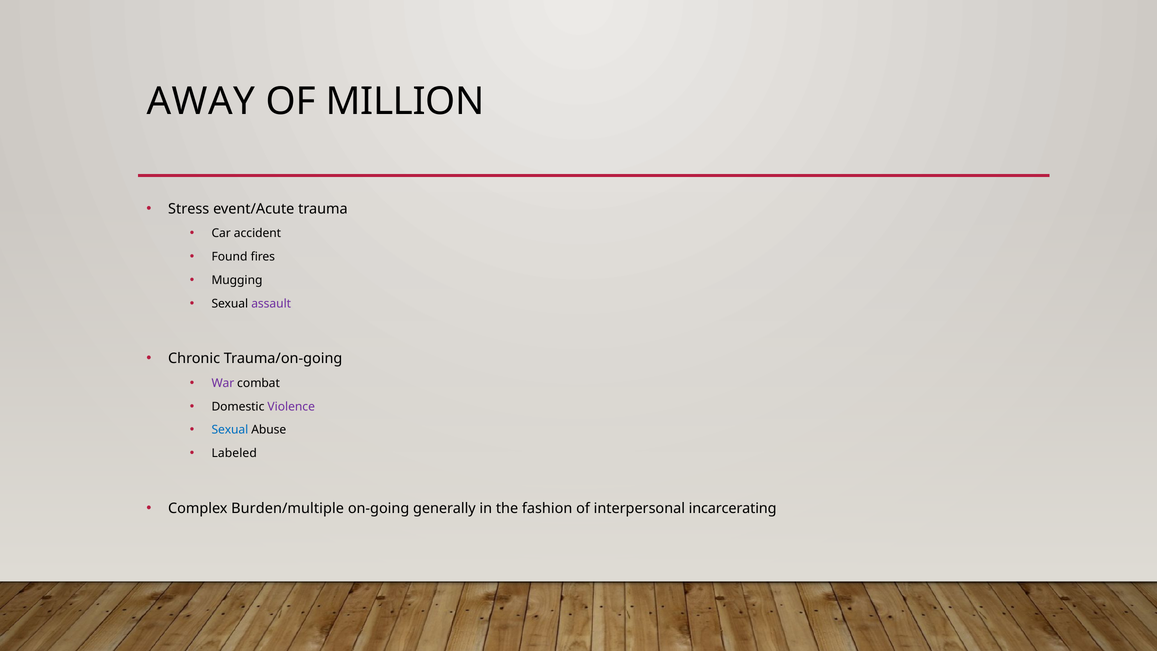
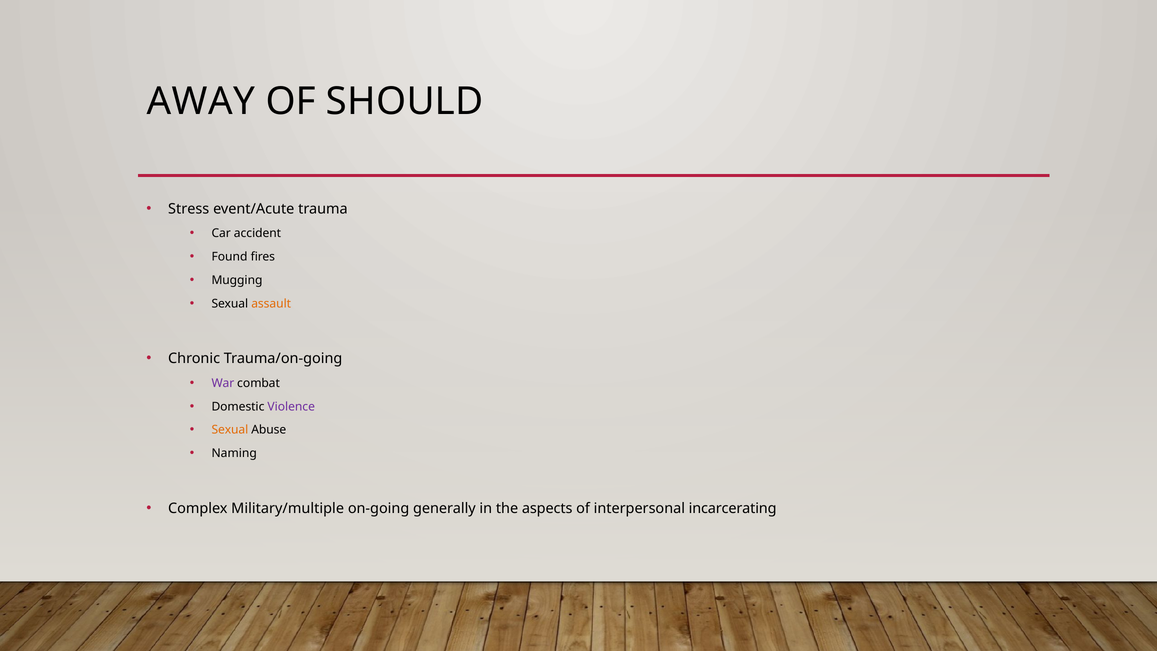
MILLION: MILLION -> SHOULD (405, 101)
assault colour: purple -> orange (271, 303)
Sexual colour: blue -> orange (230, 430)
Labeled: Labeled -> Naming (234, 453)
Burden/multiple: Burden/multiple -> Military/multiple (288, 508)
fashion: fashion -> aspects (547, 508)
